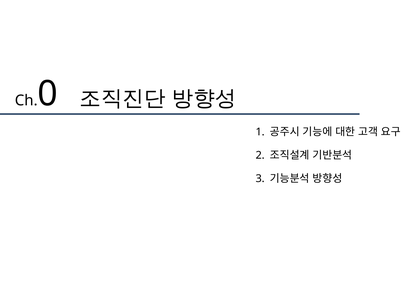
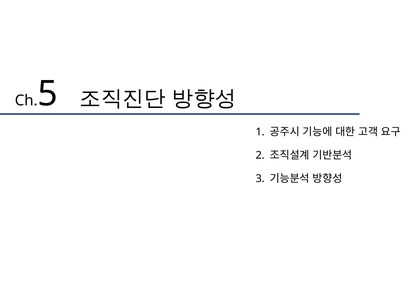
0: 0 -> 5 (48, 94)
